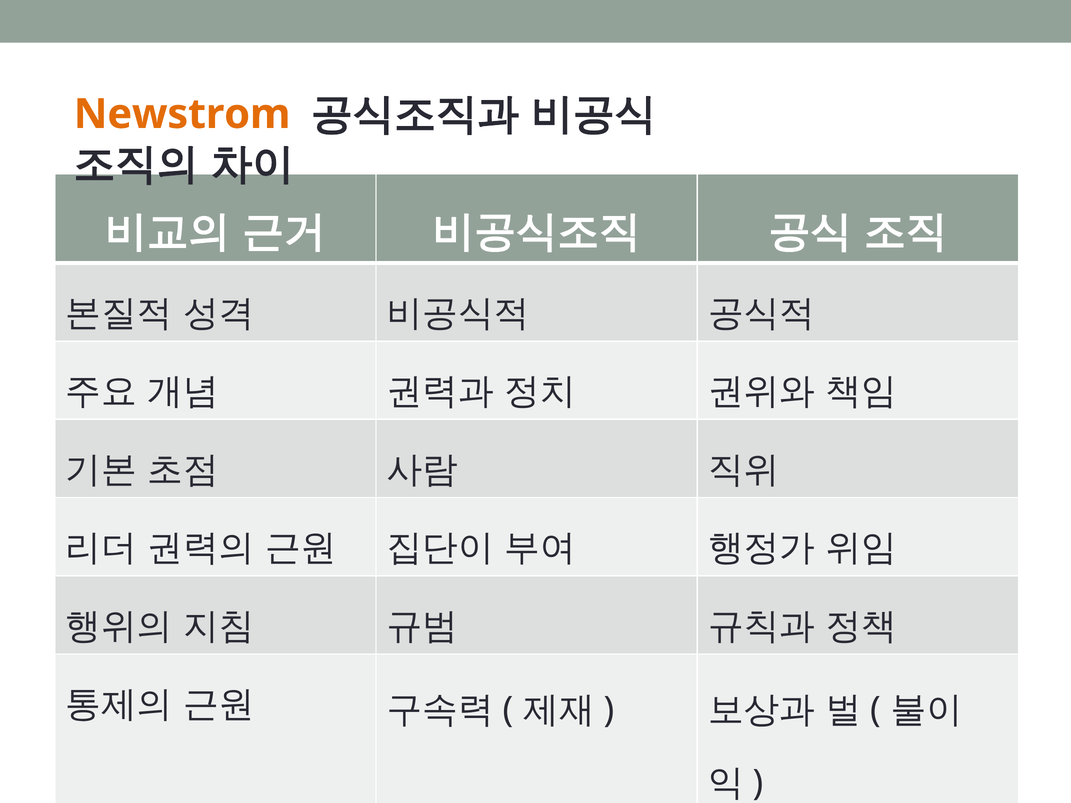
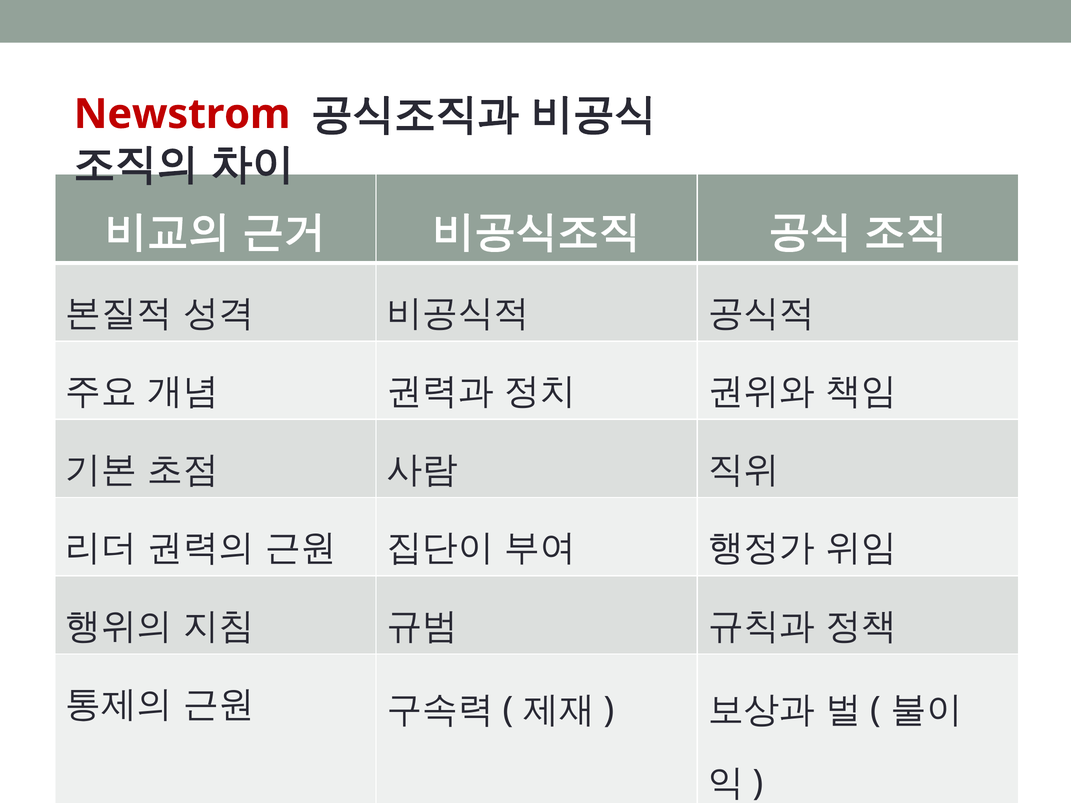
Newstrom colour: orange -> red (182, 114)
